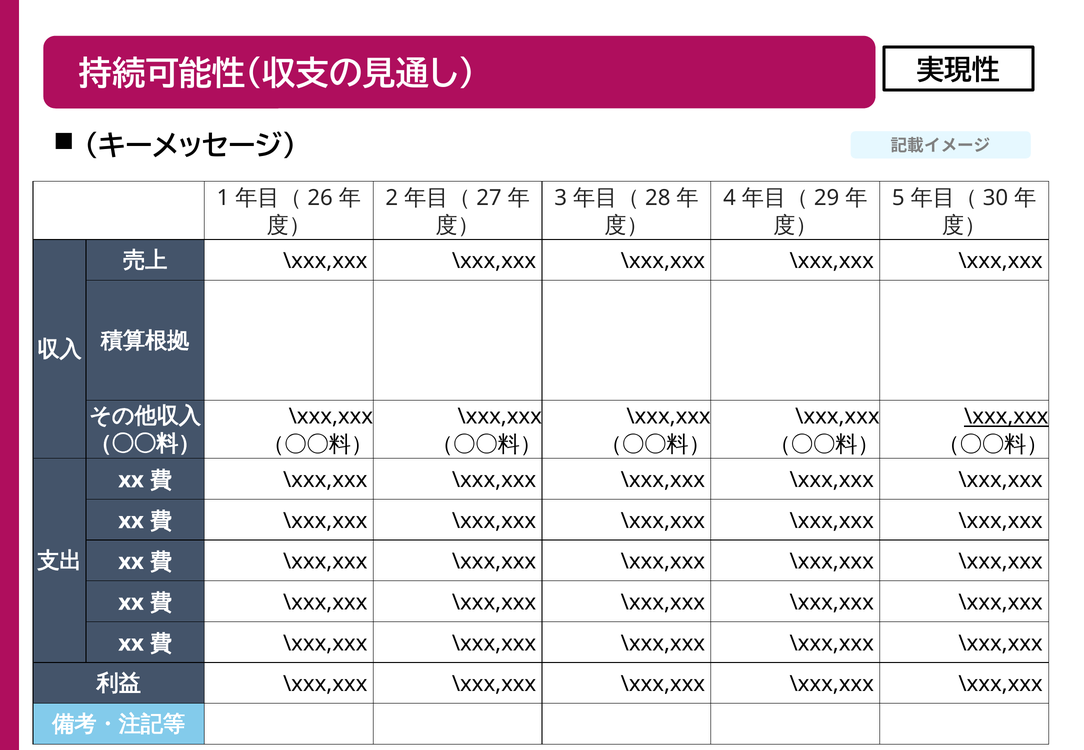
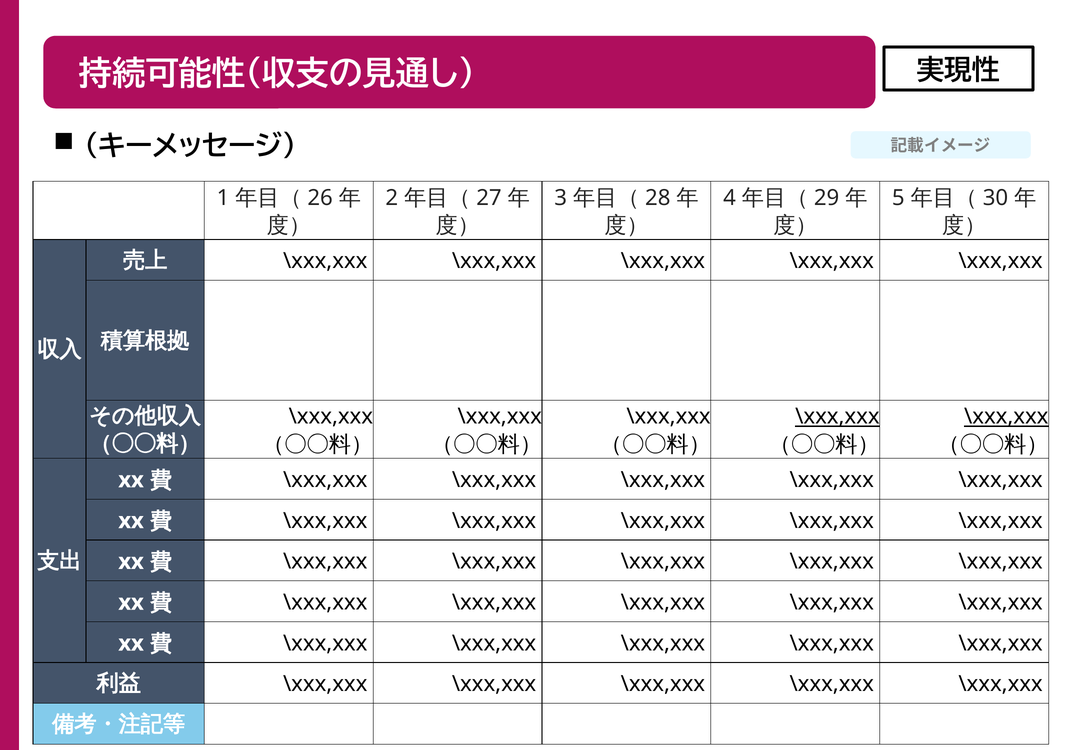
\xxx,xxx underline: none -> present (837, 417)
